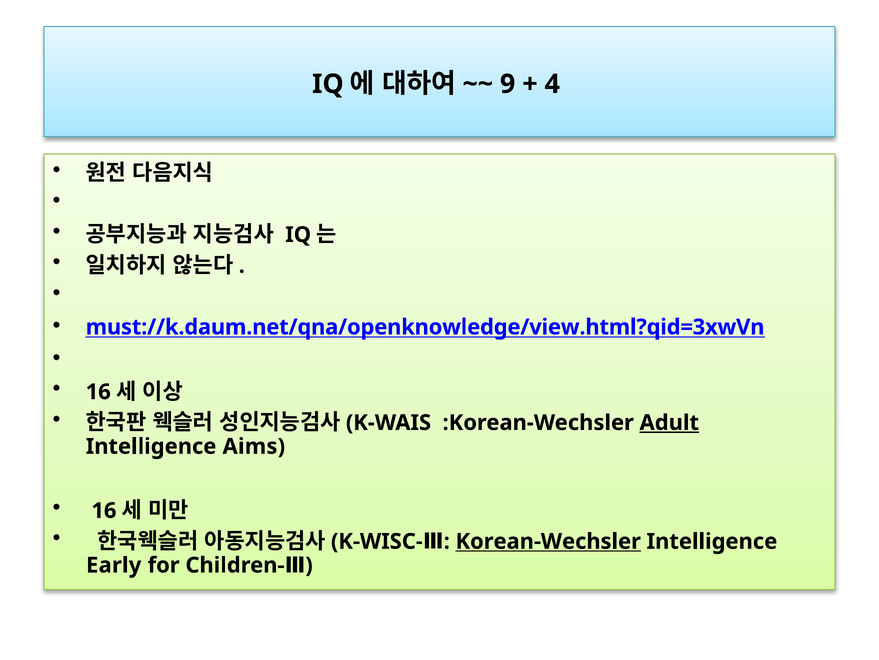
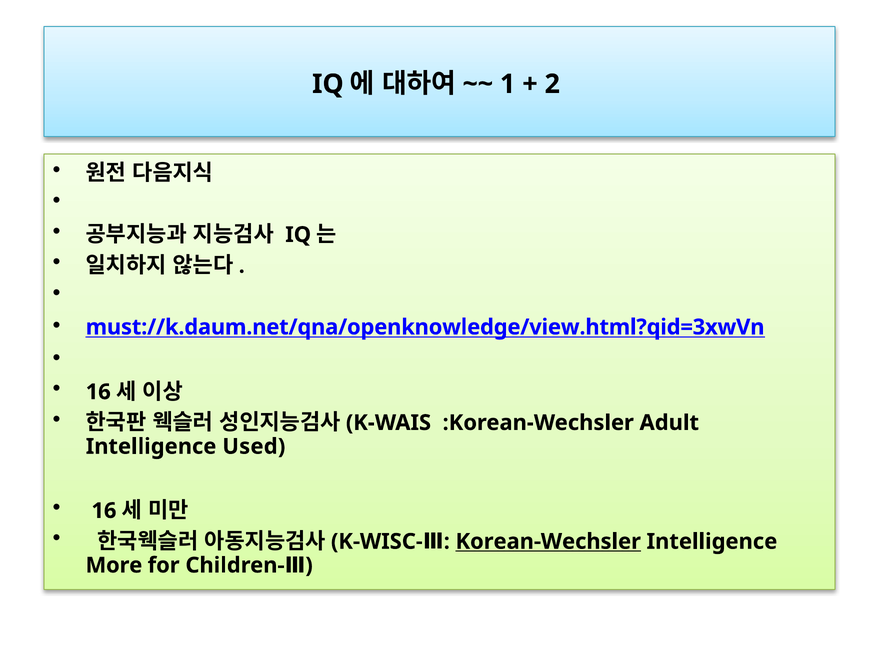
9: 9 -> 1 (508, 84)
4: 4 -> 2 (552, 84)
Adult underline: present -> none (669, 422)
Aims: Aims -> Used (254, 446)
Early: Early -> More (114, 565)
